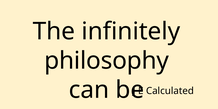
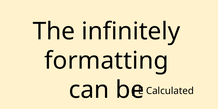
philosophy: philosophy -> formatting (106, 61)
